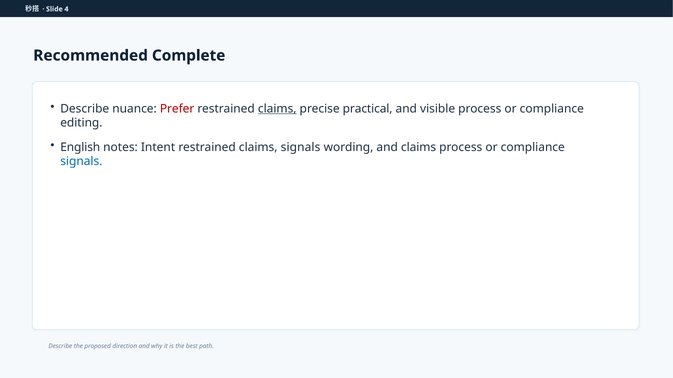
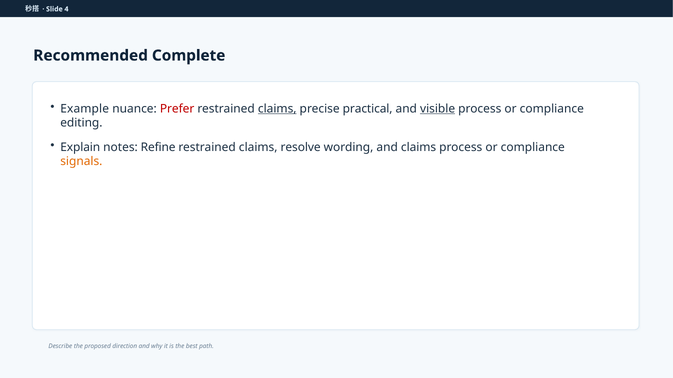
Describe: Describe -> Example (85, 109)
visible underline: none -> present (438, 109)
English: English -> Explain (80, 147)
Intent: Intent -> Refine (158, 147)
claims signals: signals -> resolve (301, 147)
signals colour: blue -> orange (81, 162)
